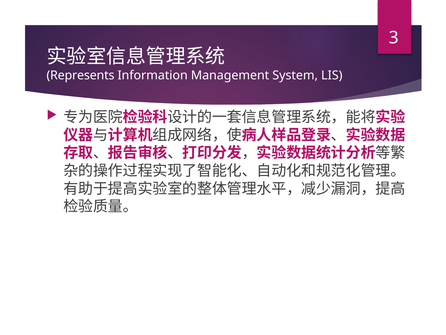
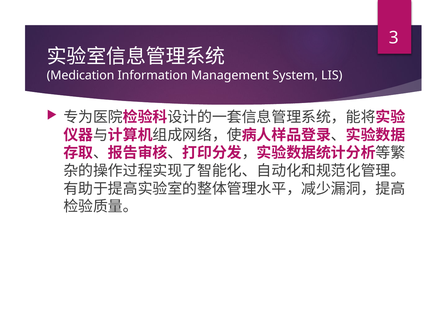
Represents: Represents -> Medication (81, 75)
